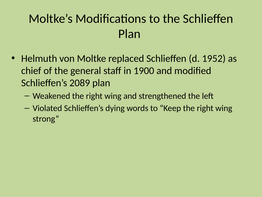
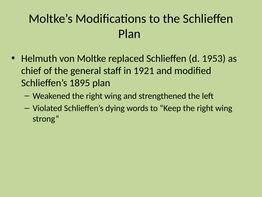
1952: 1952 -> 1953 (214, 58)
1900: 1900 -> 1921 (144, 71)
2089: 2089 -> 1895 (80, 83)
